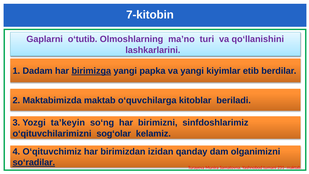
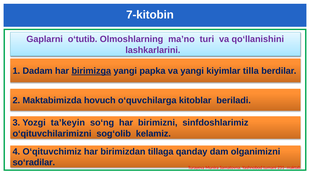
etib: etib -> tilla (251, 71)
Maktabimizda maktab: maktab -> hovuch (100, 100)
sog‘olar: sog‘olar -> sog‘olib (114, 133)
izidan: izidan -> tillaga (161, 151)
so‘radilar underline: present -> none (34, 162)
